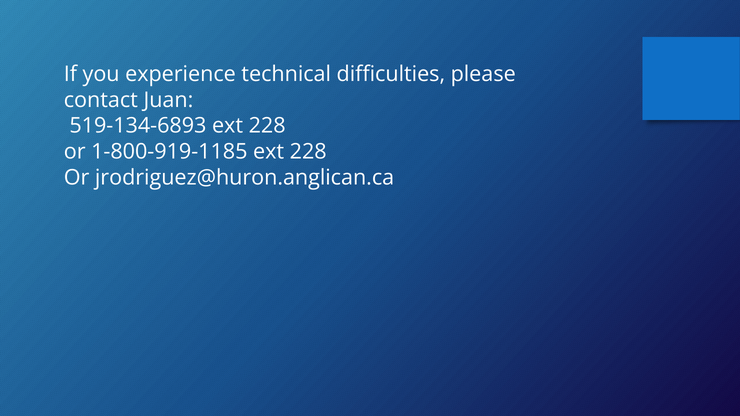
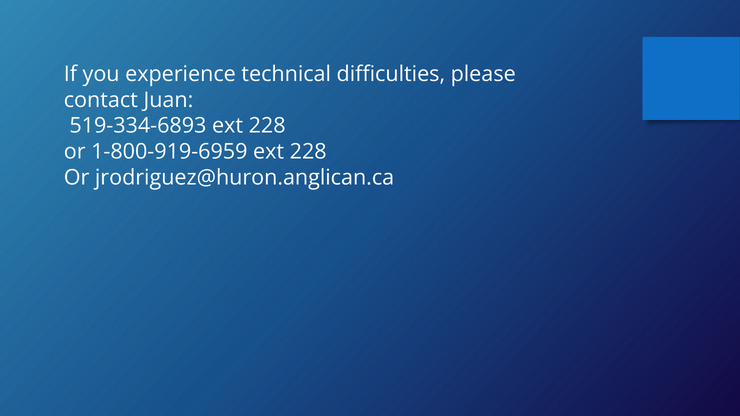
519-134-6893: 519-134-6893 -> 519-334-6893 (138, 126)
1-800-919-1185: 1-800-919-1185 -> 1-800-919-6959 (169, 152)
